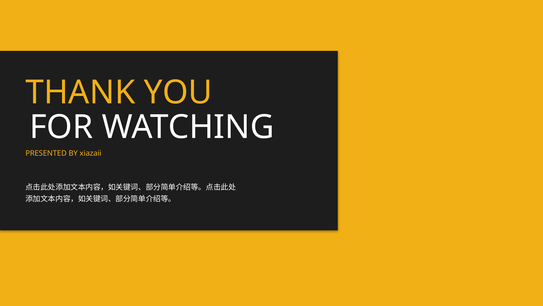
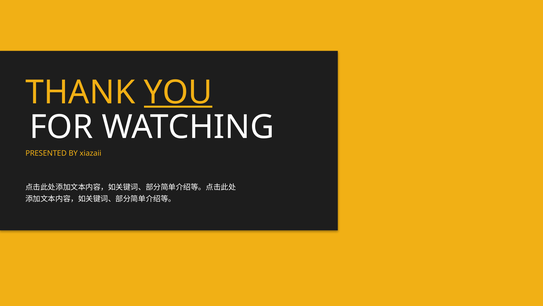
YOU underline: none -> present (178, 92)
